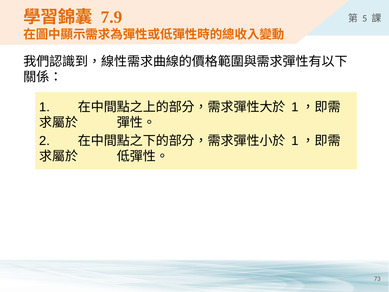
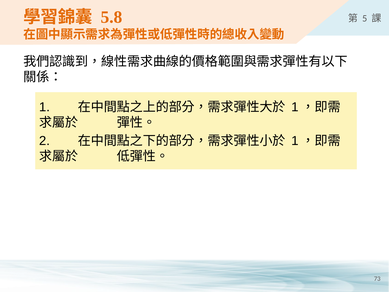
7.9: 7.9 -> 5.8 (111, 17)
